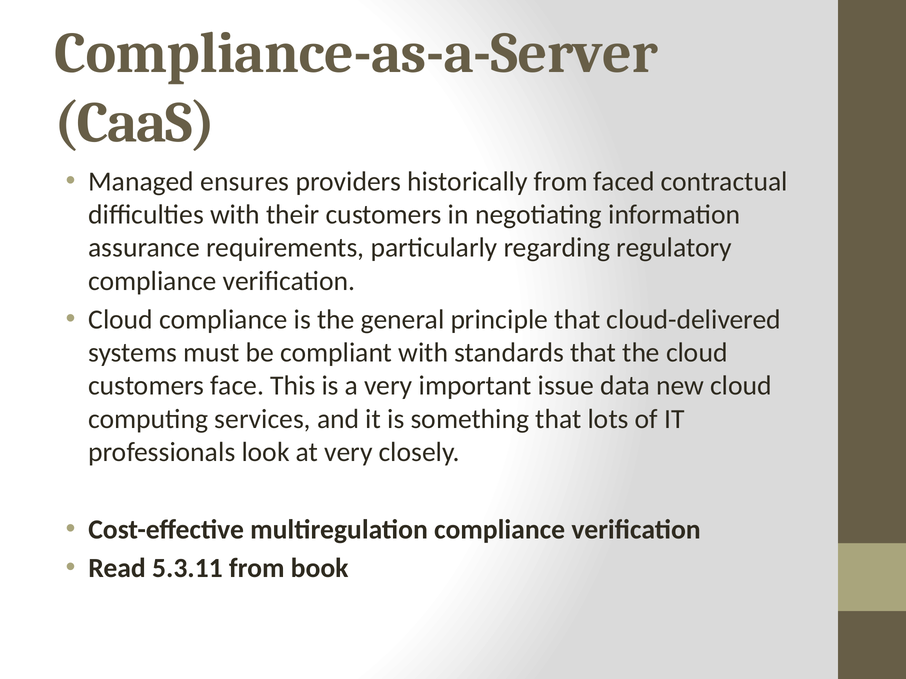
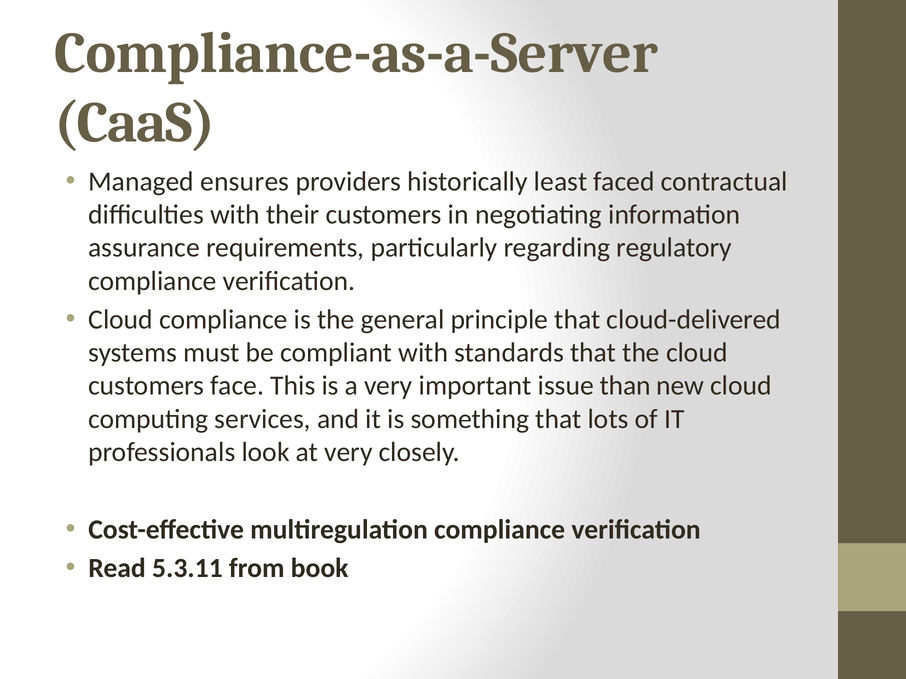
historically from: from -> least (561, 182)
data: data -> than (625, 386)
